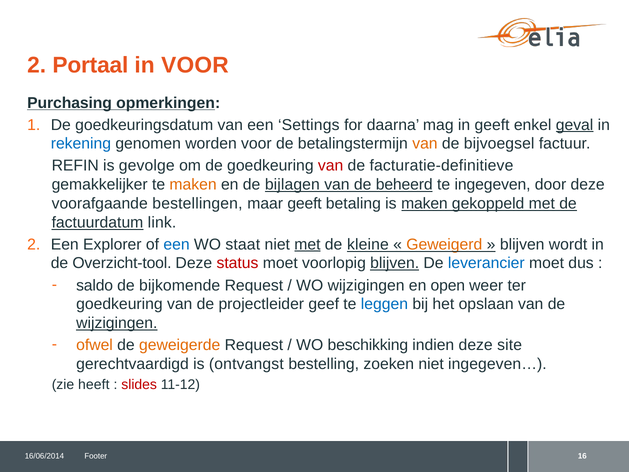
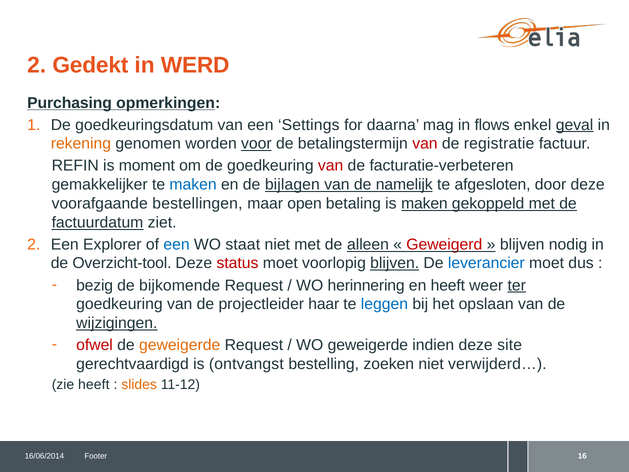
Portaal: Portaal -> Gedekt (90, 65)
in VOOR: VOOR -> WERD (195, 65)
in geeft: geeft -> flows (492, 125)
rekening colour: blue -> orange (81, 144)
voor underline: none -> present (256, 144)
van colour: orange -> red (425, 144)
bijvoegsel: bijvoegsel -> registratie (499, 144)
gevolge: gevolge -> moment (147, 166)
facturatie-definitieve: facturatie-definitieve -> facturatie-verbeteren (442, 166)
maken colour: orange -> blue (193, 185)
beheerd: beheerd -> namelijk (404, 185)
ingegeven: ingegeven -> afgesloten (493, 185)
maar geeft: geeft -> open (305, 203)
link: link -> ziet (162, 222)
met underline: present -> none (307, 244)
kleine: kleine -> alleen (368, 244)
Geweigerd colour: orange -> red (444, 244)
wordt: wordt -> nodig (568, 244)
saldo: saldo -> bezig (95, 285)
WO wijzigingen: wijzigingen -> herinnering (366, 285)
en open: open -> heeft (448, 285)
ter underline: none -> present (517, 285)
geef: geef -> haar (324, 304)
ofwel colour: orange -> red (95, 345)
WO beschikking: beschikking -> geweigerde (368, 345)
ingegeven…: ingegeven… -> verwijderd… (497, 364)
slides colour: red -> orange (139, 384)
